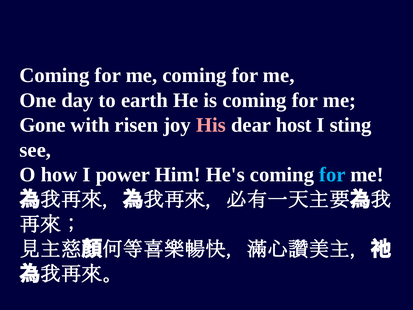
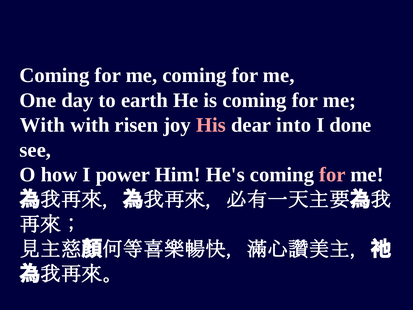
Gone: Gone -> With (42, 125)
host: host -> into (294, 125)
sting: sting -> done (351, 125)
for colour: light blue -> pink (332, 175)
